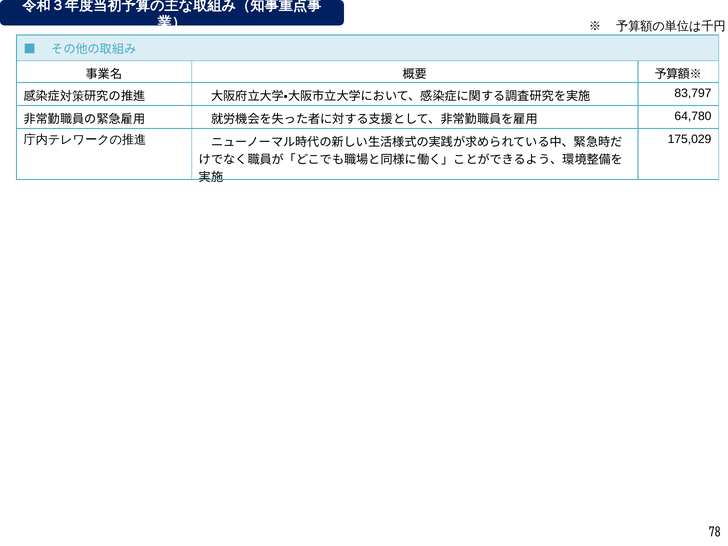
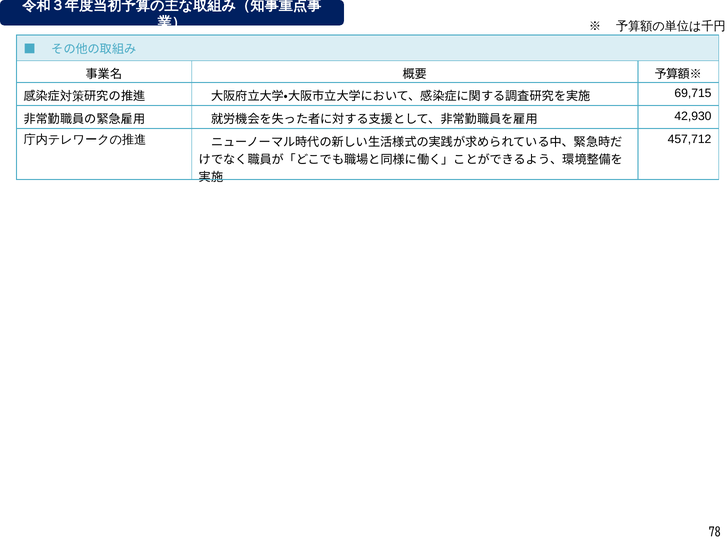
83,797: 83,797 -> 69,715 (693, 93)
64,780: 64,780 -> 42,930 (693, 116)
175,029: 175,029 -> 457,712 (690, 139)
